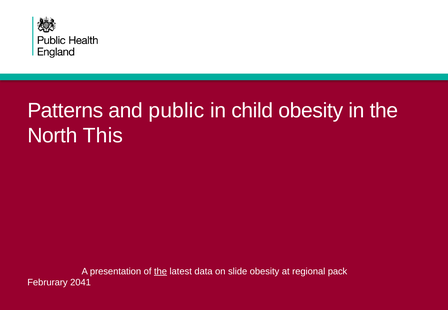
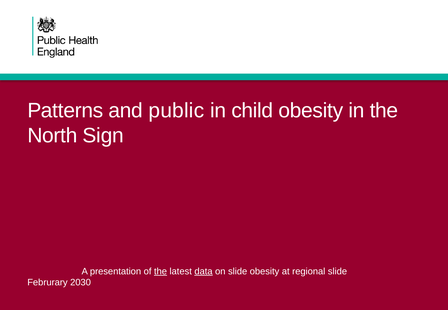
This: This -> Sign (103, 136)
data underline: none -> present (203, 271)
regional pack: pack -> slide (337, 271)
2041: 2041 -> 2030 (81, 283)
